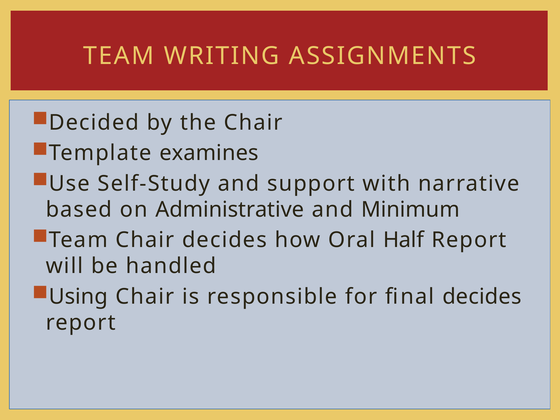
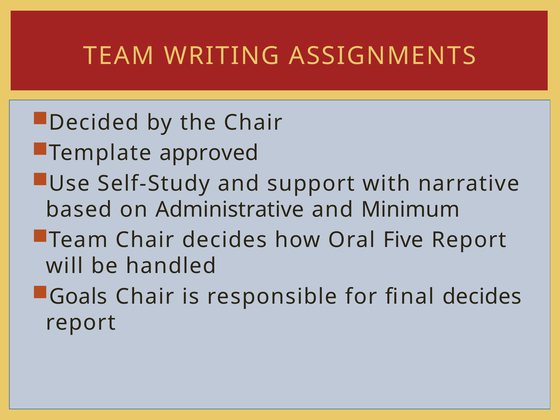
examines: examines -> approved (209, 153)
Half: Half -> Five (403, 240)
Using: Using -> Goals (78, 297)
